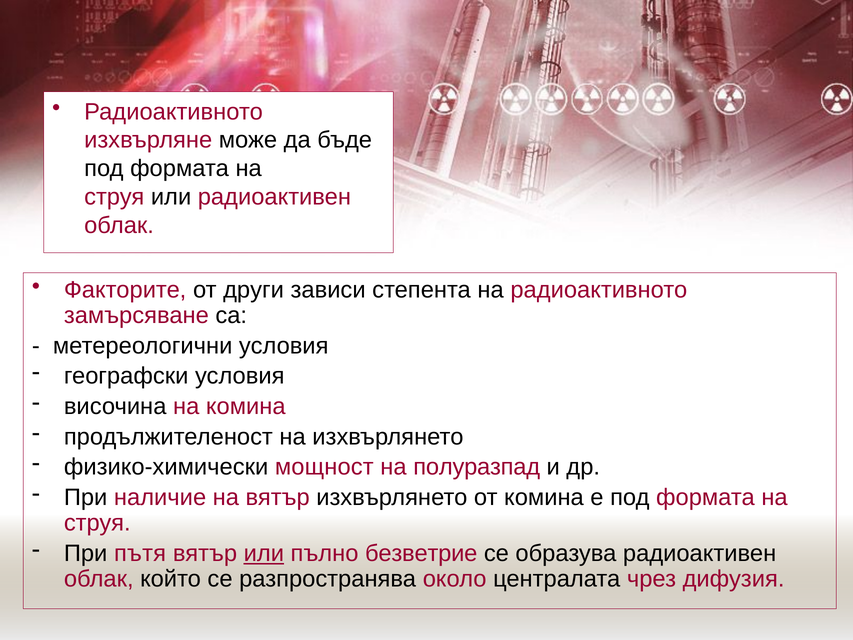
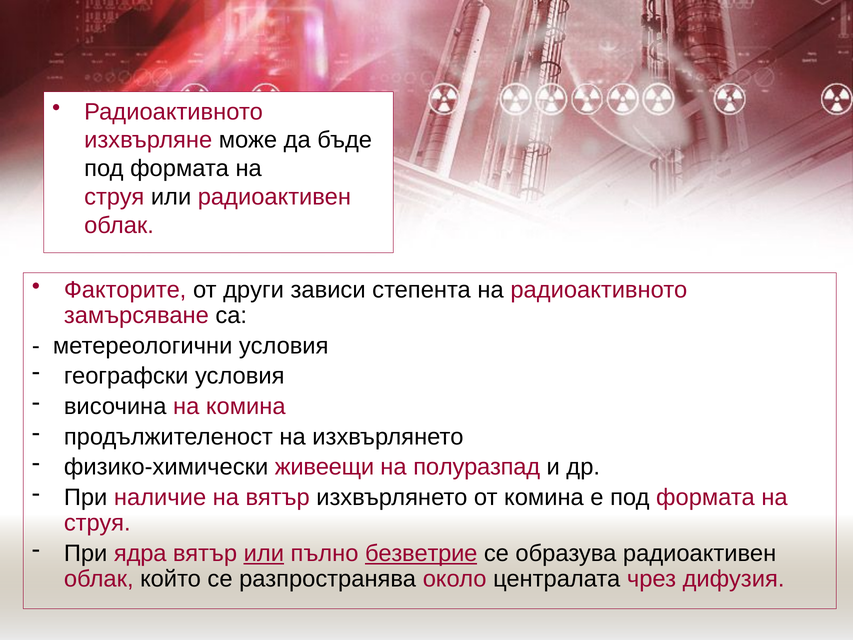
мощност: мощност -> живеещи (324, 467)
пътя: пътя -> ядра (140, 553)
безветрие underline: none -> present (421, 553)
